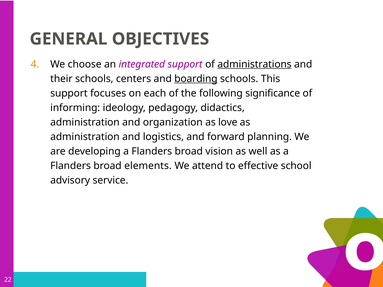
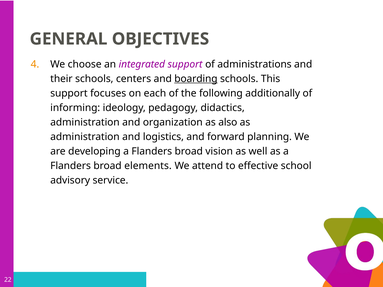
administrations underline: present -> none (255, 64)
significance: significance -> additionally (273, 93)
love: love -> also (228, 122)
